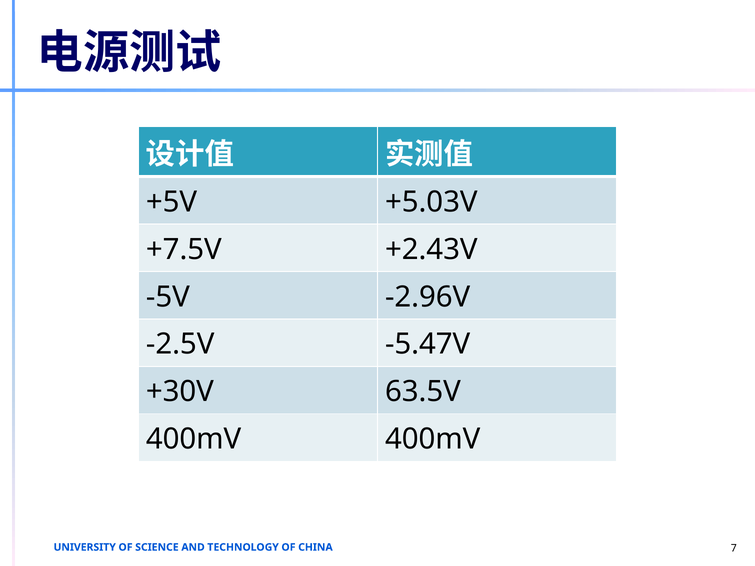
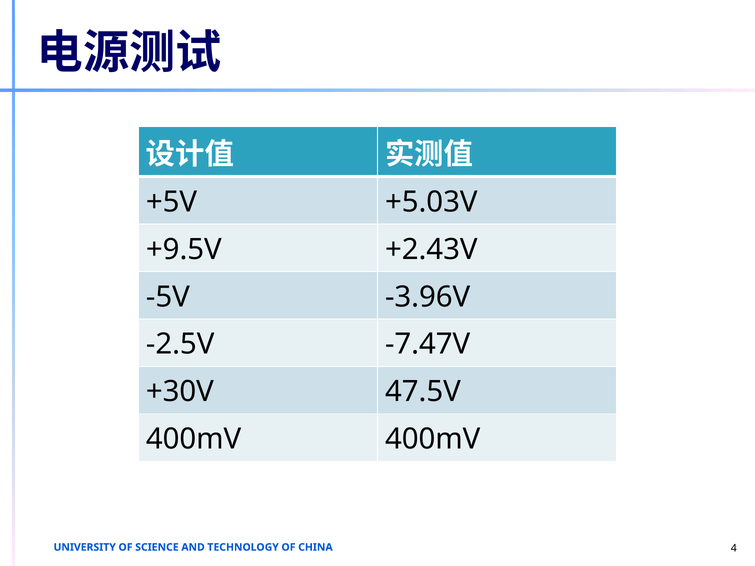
+7.5V: +7.5V -> +9.5V (184, 250)
-2.96V: -2.96V -> -3.96V (428, 297)
-5.47V: -5.47V -> -7.47V (428, 344)
63.5V: 63.5V -> 47.5V (423, 392)
7: 7 -> 4 (734, 548)
